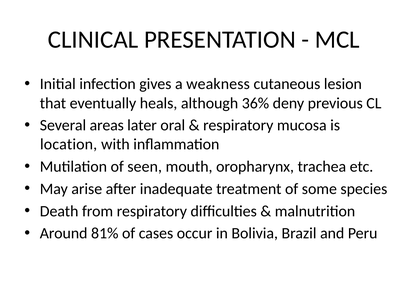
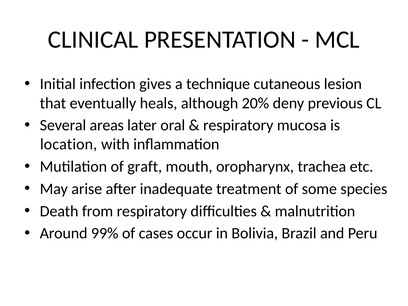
weakness: weakness -> technique (218, 84)
36%: 36% -> 20% (255, 103)
seen: seen -> graft (145, 167)
81%: 81% -> 99% (105, 233)
